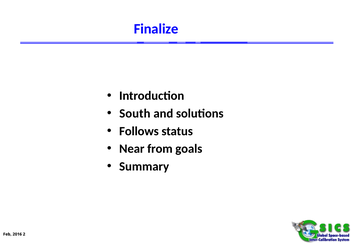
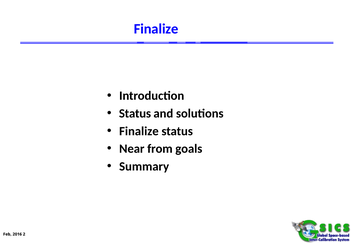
South: South -> Status (135, 113)
Follows: Follows -> Finalize (139, 131)
